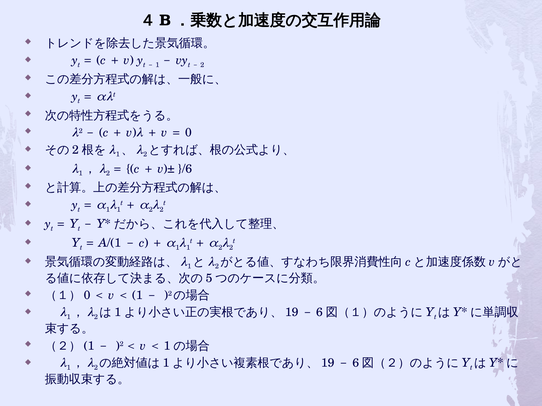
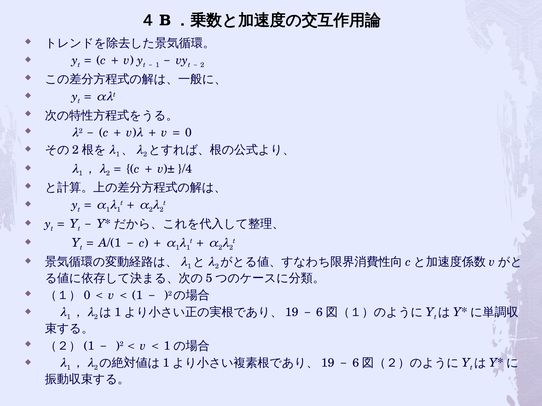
}/6: }/6 -> }/4 (185, 169)
